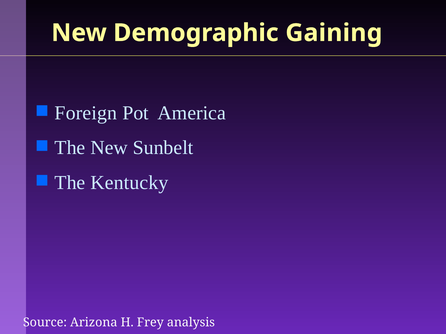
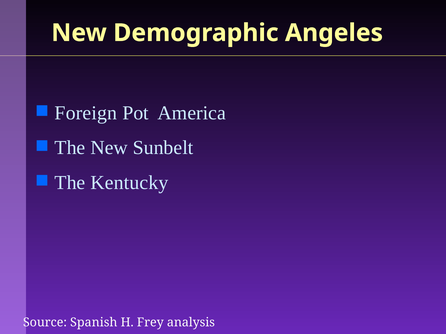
Gaining: Gaining -> Angeles (334, 33)
Arizona: Arizona -> Spanish (94, 323)
